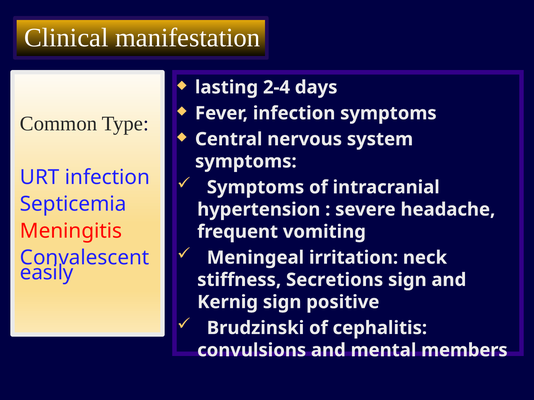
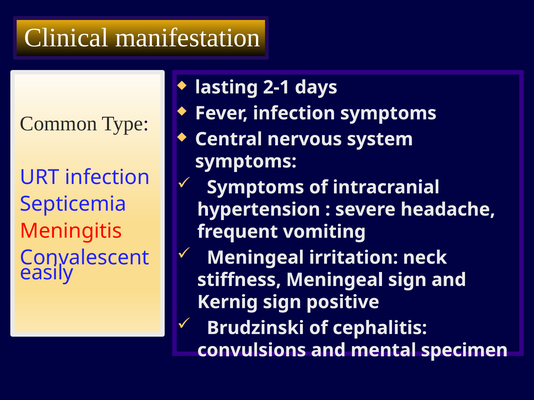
2-4: 2-4 -> 2-1 (276, 87)
stiffness Secretions: Secretions -> Meningeal (335, 280)
members: members -> specimen (464, 351)
